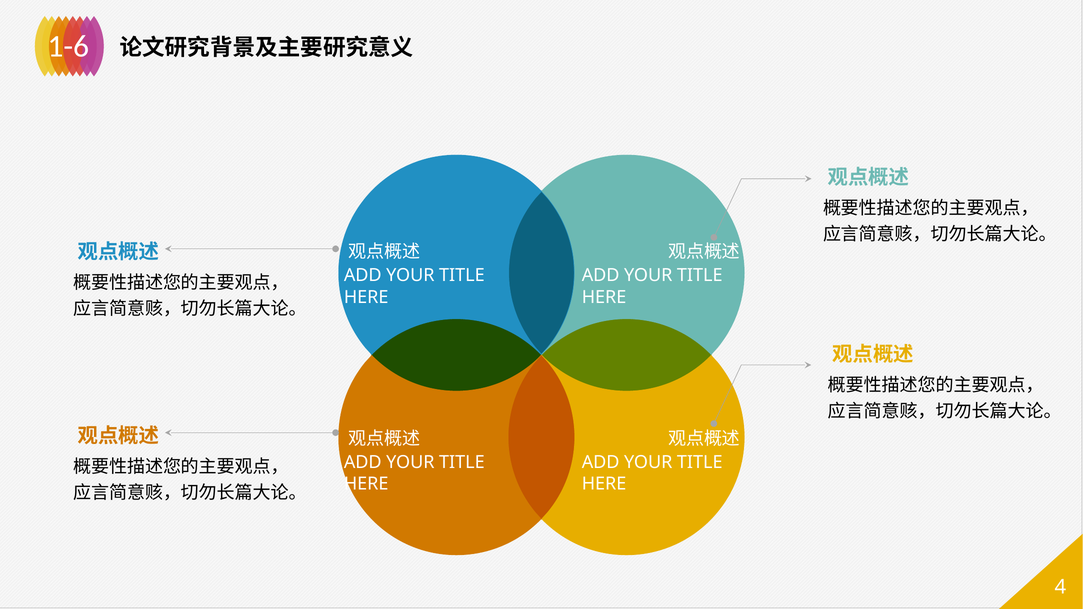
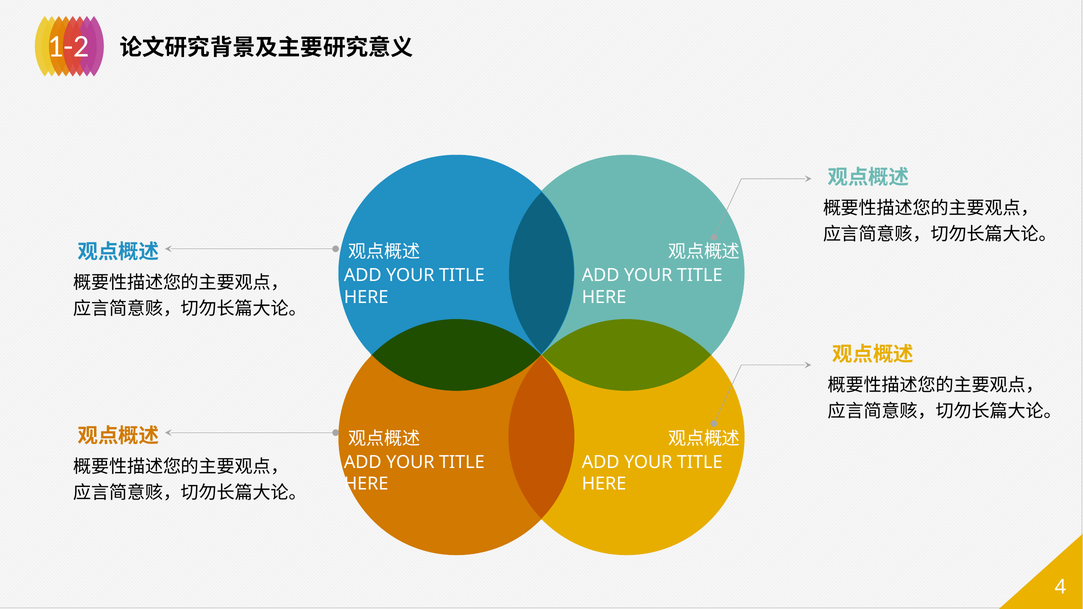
1-6: 1-6 -> 1-2 (68, 46)
